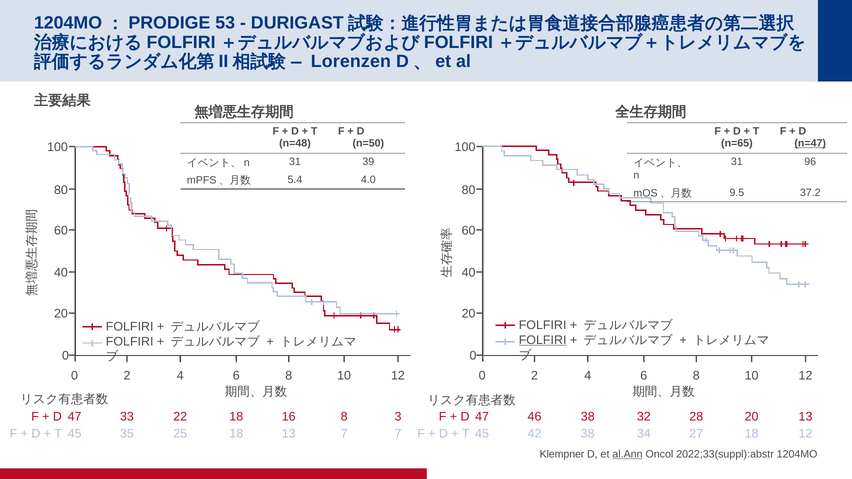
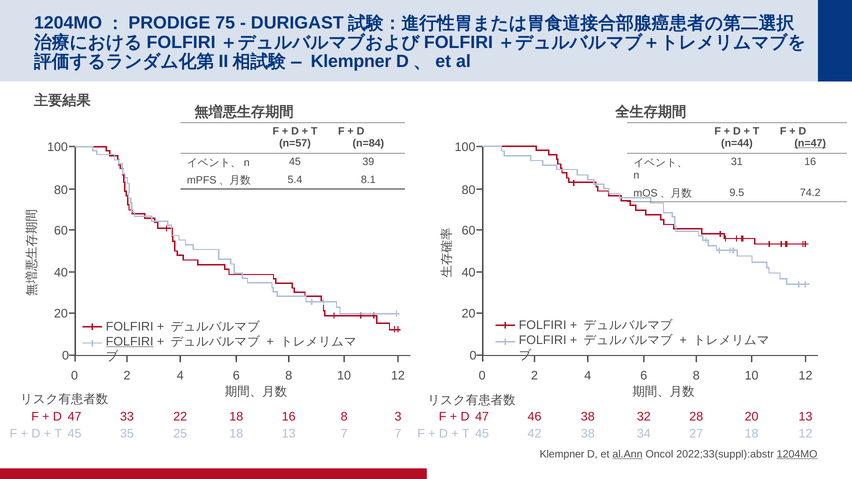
53: 53 -> 75 (225, 23)
Lorenzen: Lorenzen -> Klempner (351, 61)
n=48: n=48 -> n=57 (295, 143)
n=50: n=50 -> n=84 (368, 143)
n=65: n=65 -> n=44 (737, 143)
31 96: 96 -> 16 (810, 162)
31: 31 -> 45 (295, 162)
4.0: 4.0 -> 8.1 (368, 180)
37.2: 37.2 -> 74.2 (810, 193)
FOLFIRI underline: present -> none (543, 340)
FOLFIRI underline: none -> present (130, 342)
1204MO underline: none -> present (797, 454)
